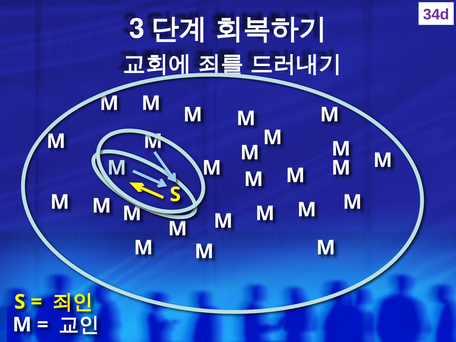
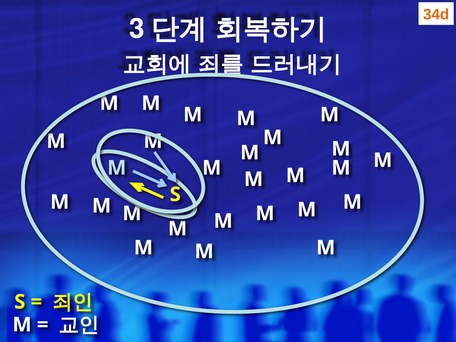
34d colour: purple -> orange (436, 15)
